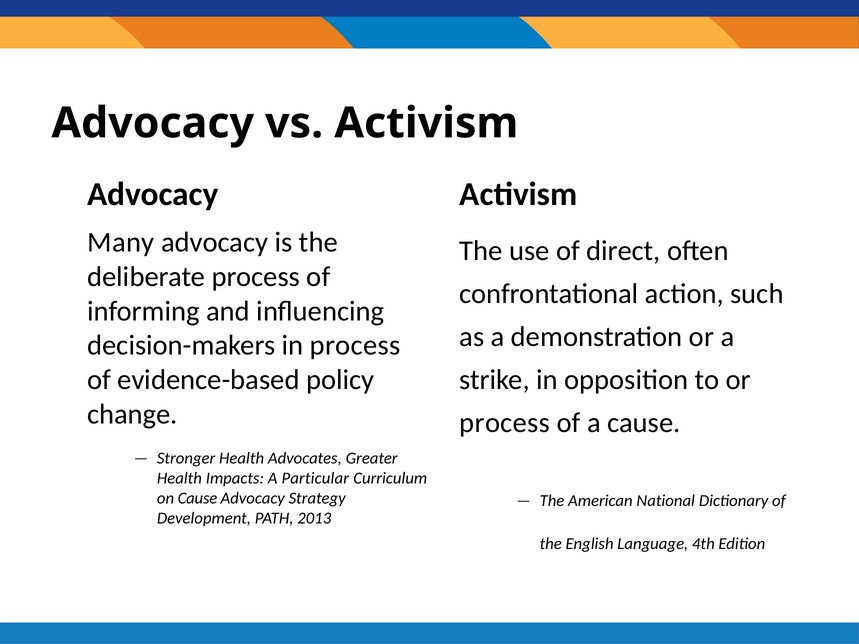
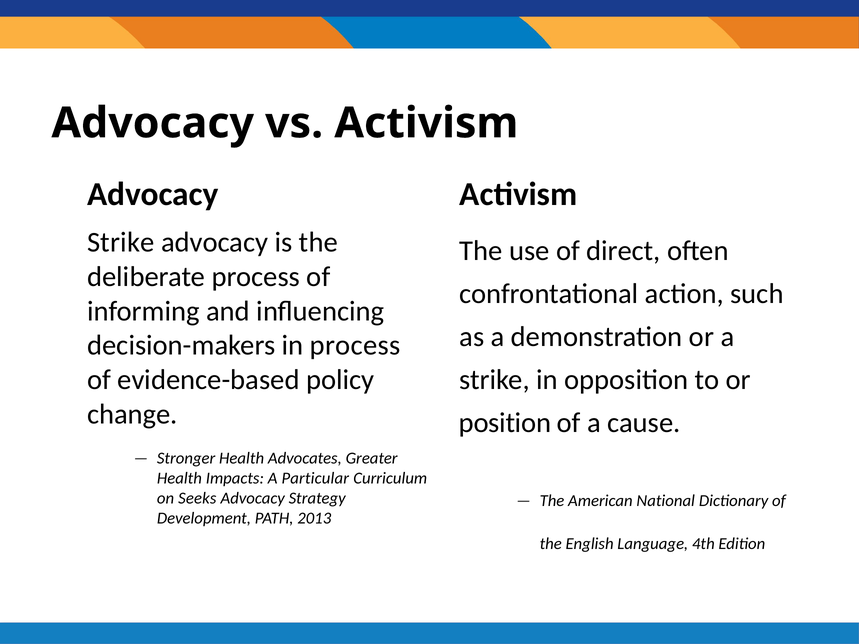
Many: Many -> Strike (121, 242)
process: process -> position (505, 423)
on Cause: Cause -> Seeks (197, 498)
